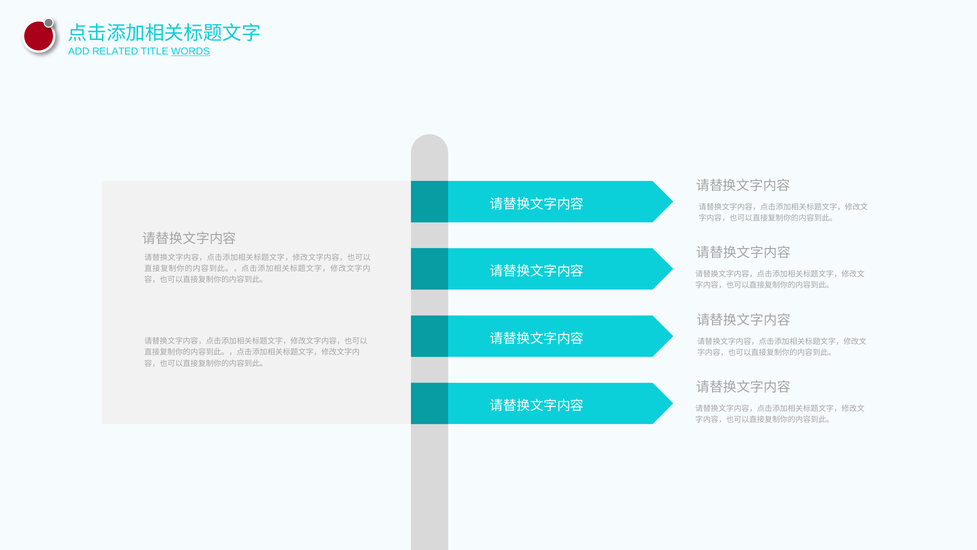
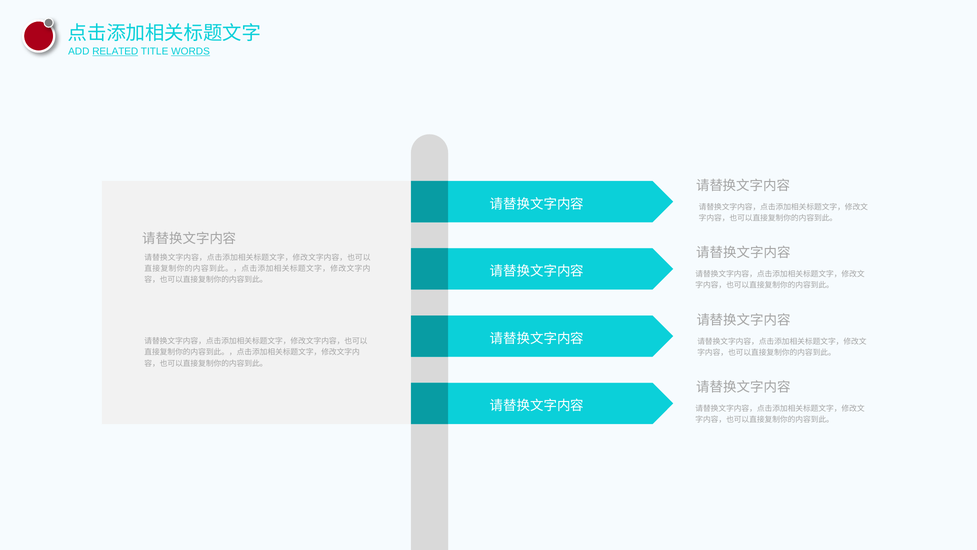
RELATED underline: none -> present (115, 51)
